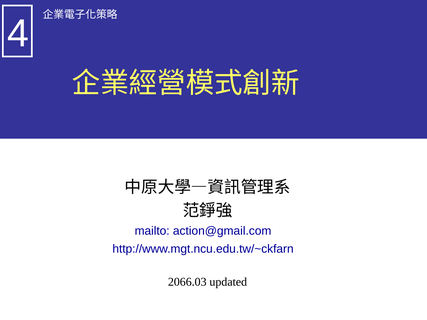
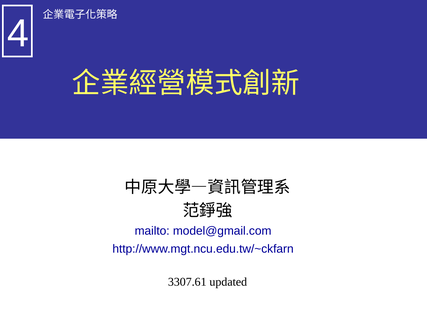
action@gmail.com: action@gmail.com -> model@gmail.com (222, 231)
2066.03: 2066.03 -> 3307.61 (187, 282)
